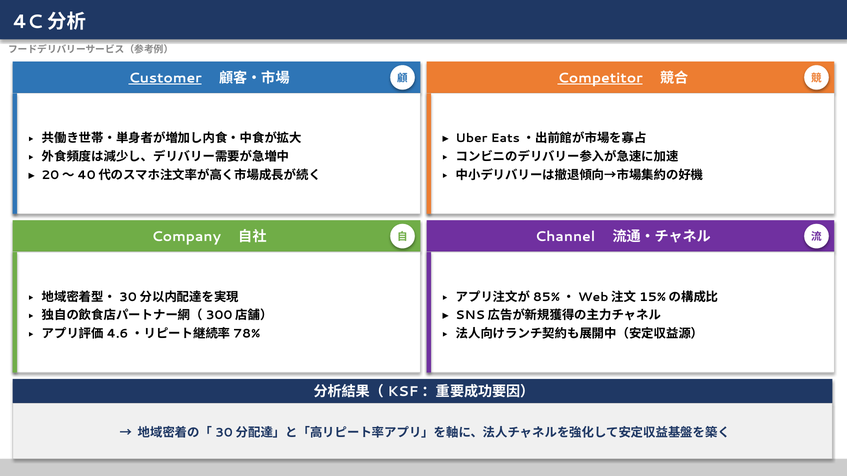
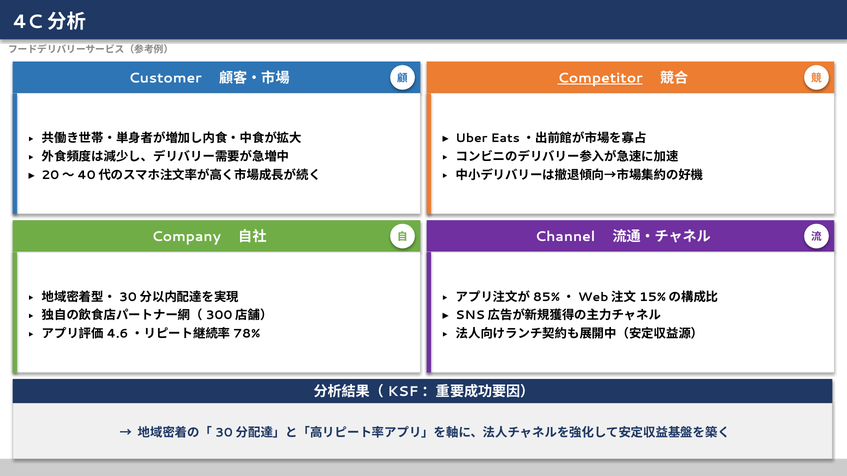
Customer underline: present -> none (165, 78)
